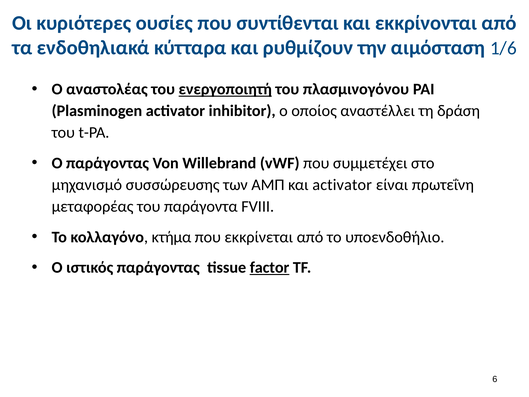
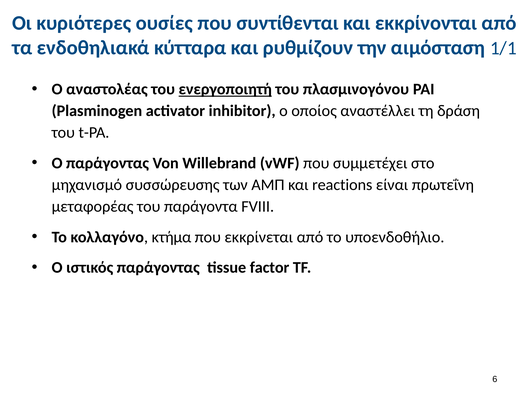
1/6: 1/6 -> 1/1 (503, 48)
και activator: activator -> reactions (342, 185)
factor underline: present -> none (270, 267)
